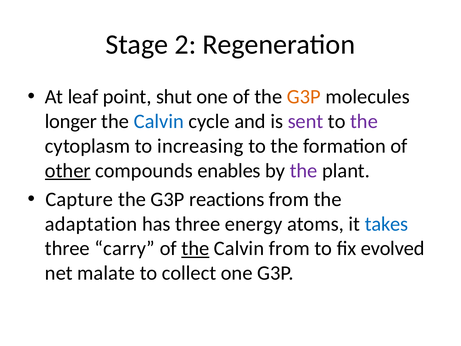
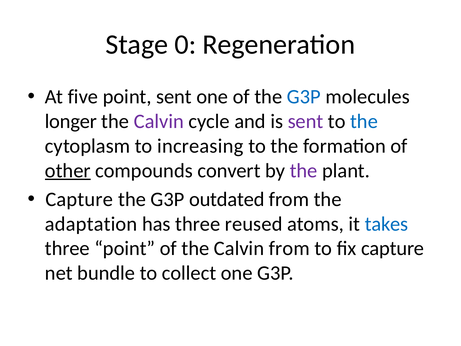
2: 2 -> 0 (185, 45)
leaf: leaf -> five (83, 97)
point shut: shut -> sent (174, 97)
G3P colour: orange -> blue (304, 97)
Calvin colour: blue -> purple (159, 121)
the colour: purple -> blue (364, 121)
enables: enables -> convert (229, 170)
reactions: reactions -> outdated (227, 199)
energy: energy -> reused (254, 224)
three carry: carry -> point (125, 248)
the underline: present -> none (195, 248)
fix evolved: evolved -> capture (393, 248)
malate: malate -> bundle (106, 273)
